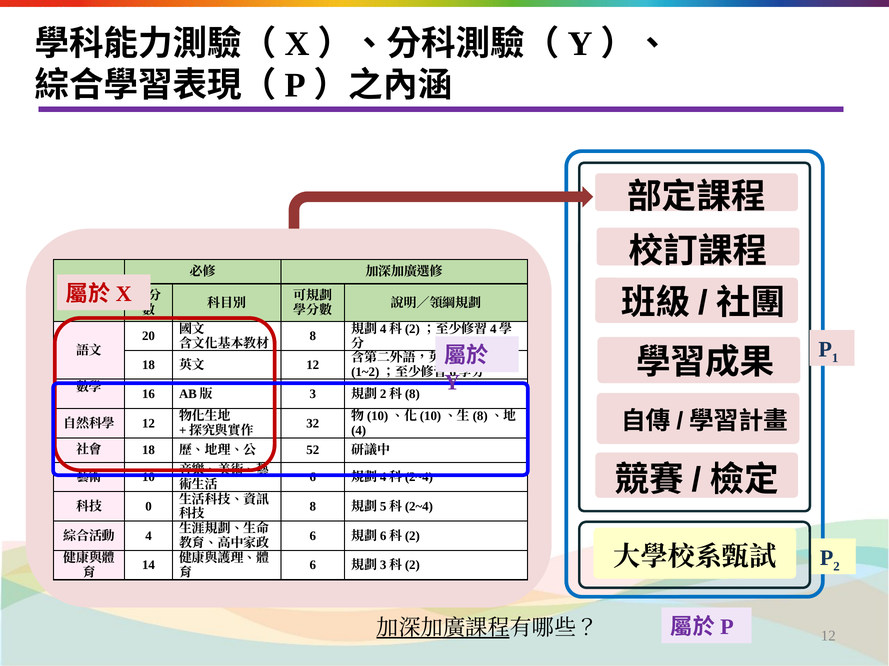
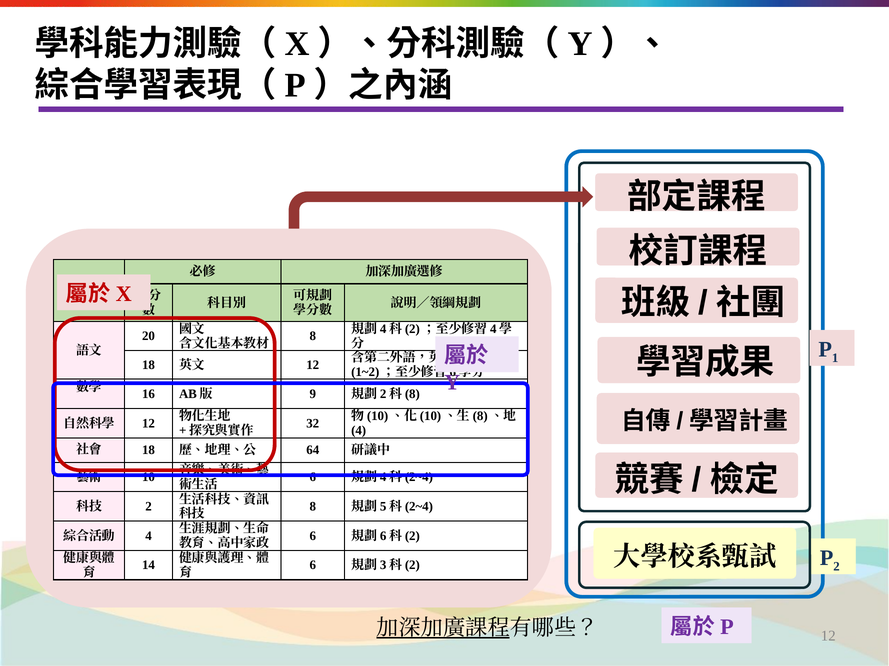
3: 3 -> 9 (313, 394)
52: 52 -> 64 (313, 451)
0: 0 -> 2 (149, 507)
